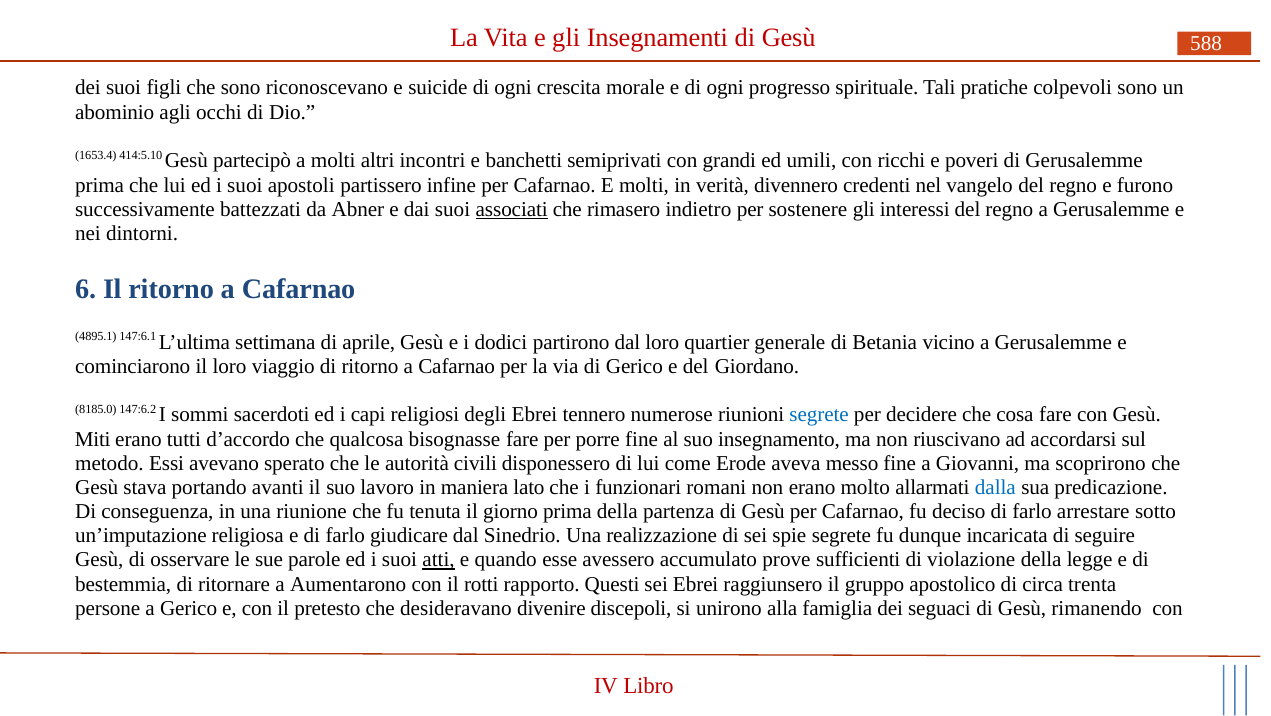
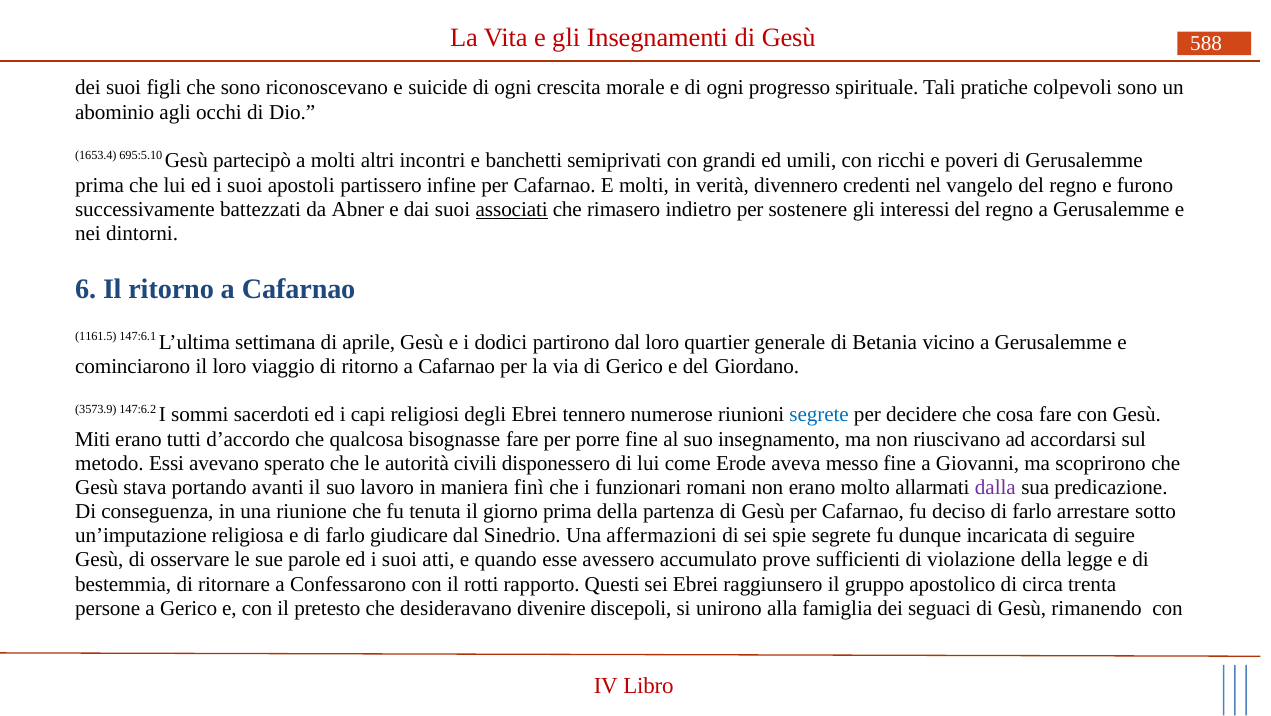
414:5.10: 414:5.10 -> 695:5.10 (141, 156)
4895.1: 4895.1 -> 1161.5 (96, 337)
8185.0: 8185.0 -> 3573.9 (96, 410)
lato: lato -> finì (529, 487)
dalla colour: blue -> purple (995, 487)
realizzazione: realizzazione -> affermazioni (661, 536)
atti underline: present -> none (439, 560)
Aumentarono: Aumentarono -> Confessarono (348, 584)
